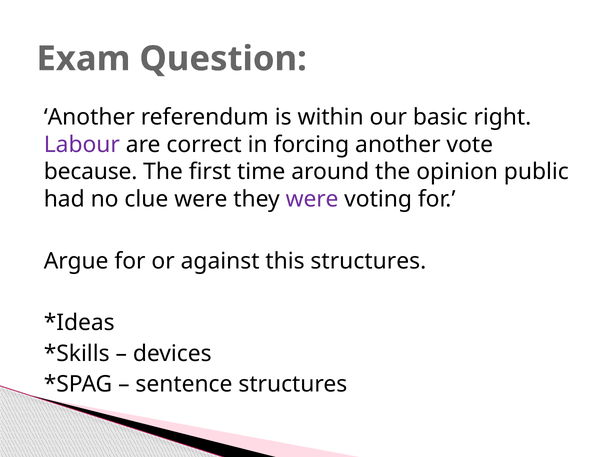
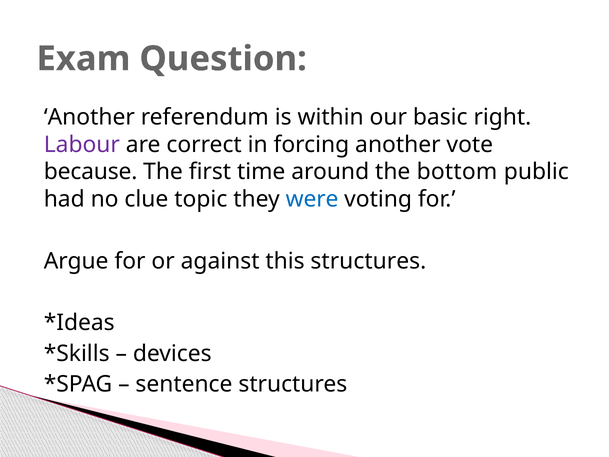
opinion: opinion -> bottom (457, 172)
clue were: were -> topic (201, 199)
were colour: purple -> blue (312, 199)
